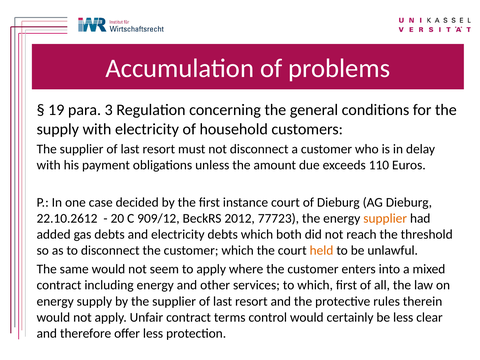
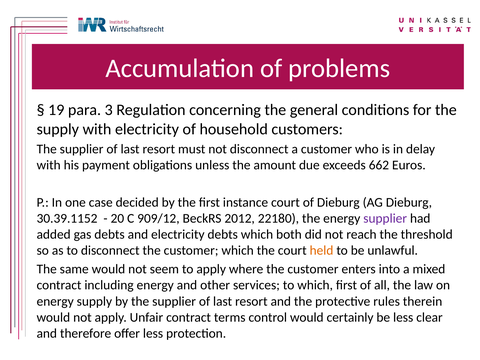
110: 110 -> 662 (379, 165)
22.10.2612: 22.10.2612 -> 30.39.1152 (67, 219)
77723: 77723 -> 22180 (278, 219)
supplier colour: orange -> purple (385, 219)
